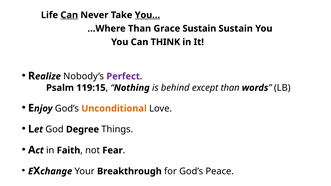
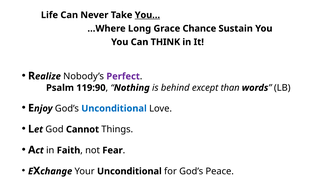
Can underline: present -> none (69, 15)
…Where Than: Than -> Long (140, 29)
Grace Sustain: Sustain -> Chance (199, 29)
119:15: 119:15 -> 119:90 (91, 88)
Unconditional colour: orange -> blue (114, 109)
Degree: Degree -> Cannot (83, 130)
Your Breakthrough: Breakthrough -> Unconditional (129, 171)
